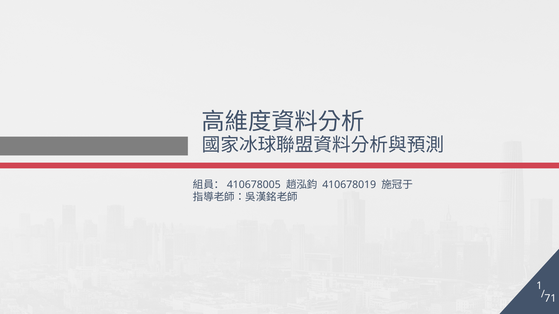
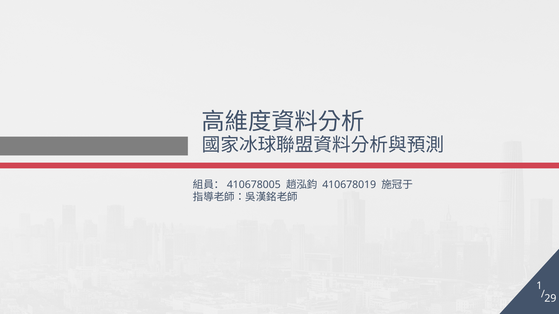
71: 71 -> 29 (550, 299)
